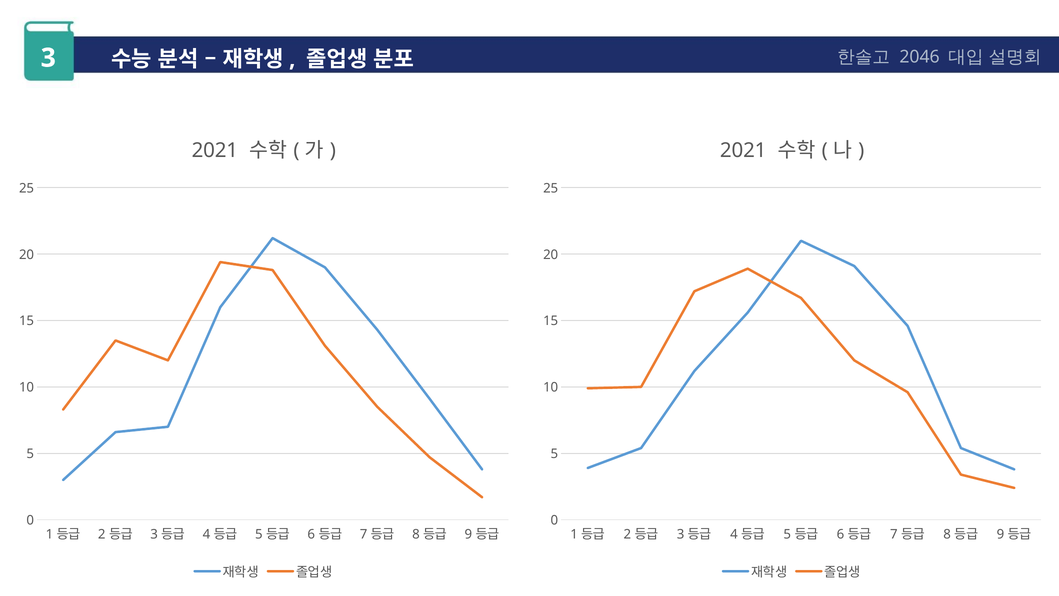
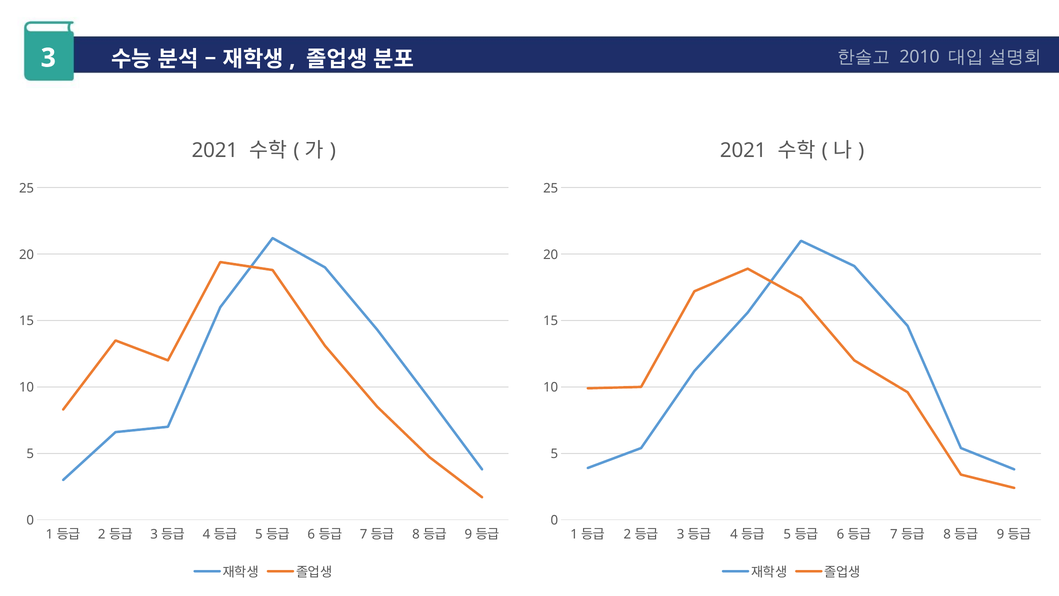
2046: 2046 -> 2010 (920, 57)
